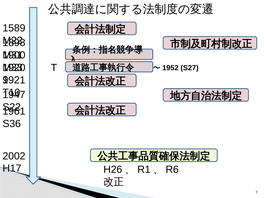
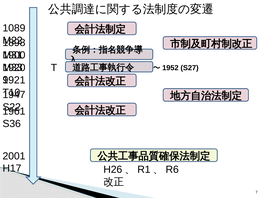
1589: 1589 -> 1089 (14, 28)
2002: 2002 -> 2001 (14, 156)
